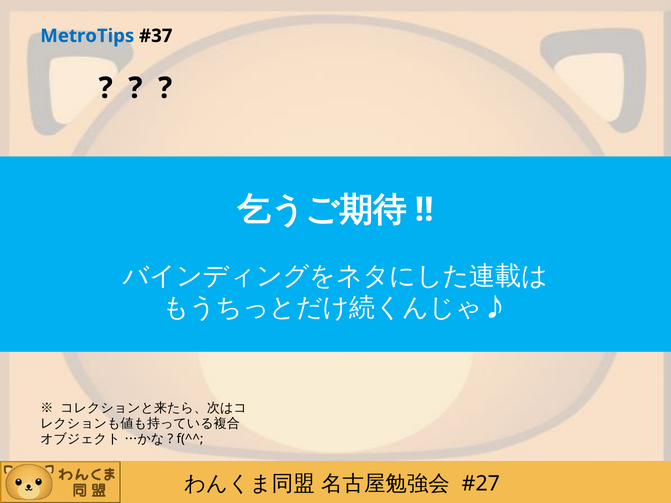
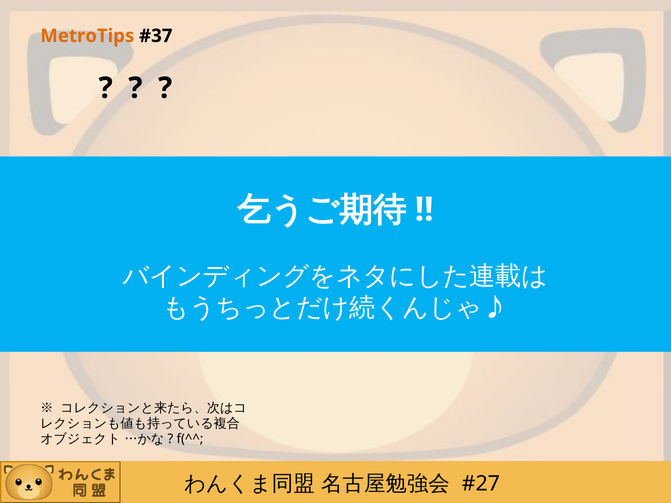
MetroTips colour: blue -> orange (87, 36)
